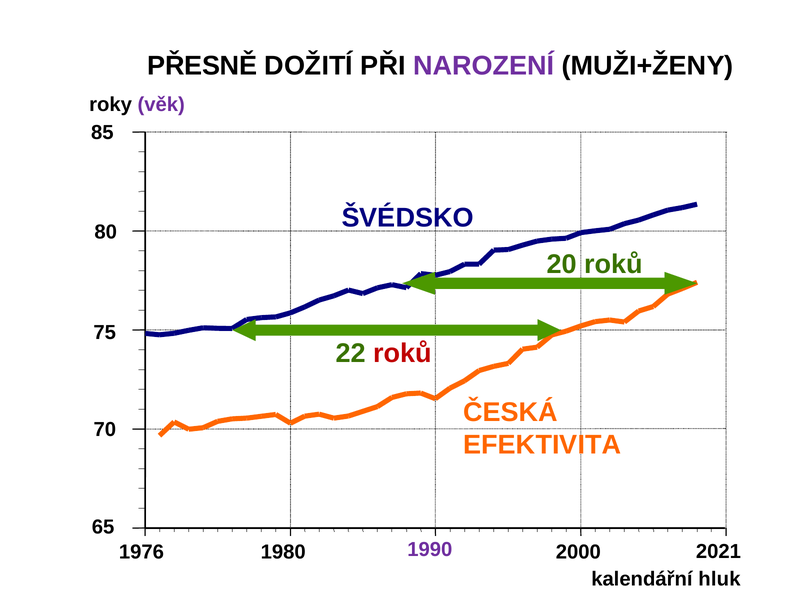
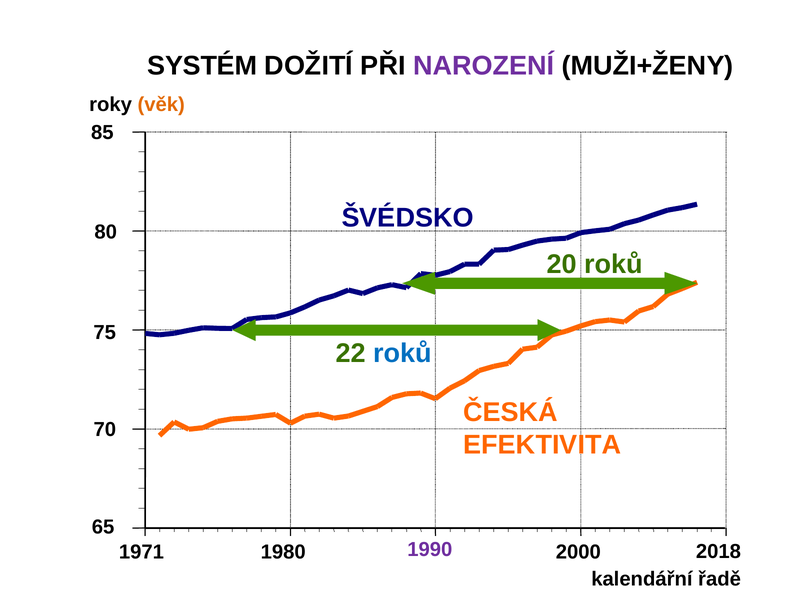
PŘESNĚ: PŘESNĚ -> SYSTÉM (202, 66)
věk colour: purple -> orange (161, 104)
roků colour: red -> blue (403, 353)
1976: 1976 -> 1971 (141, 552)
2021: 2021 -> 2018 (718, 552)
hluk: hluk -> řadě (720, 579)
